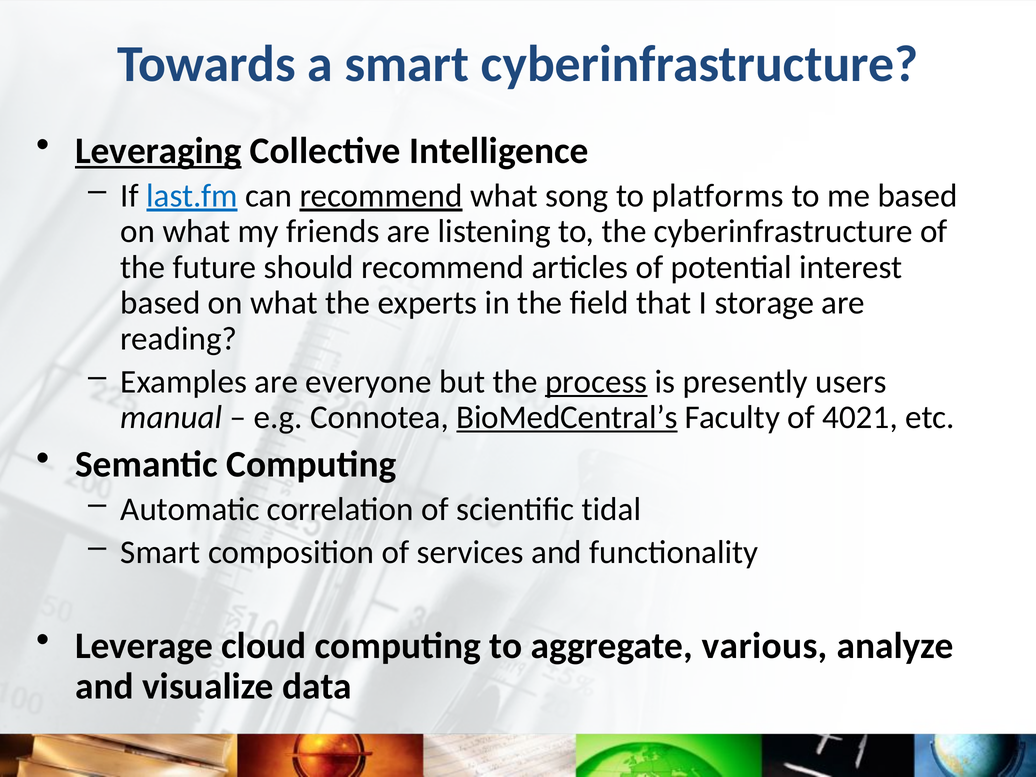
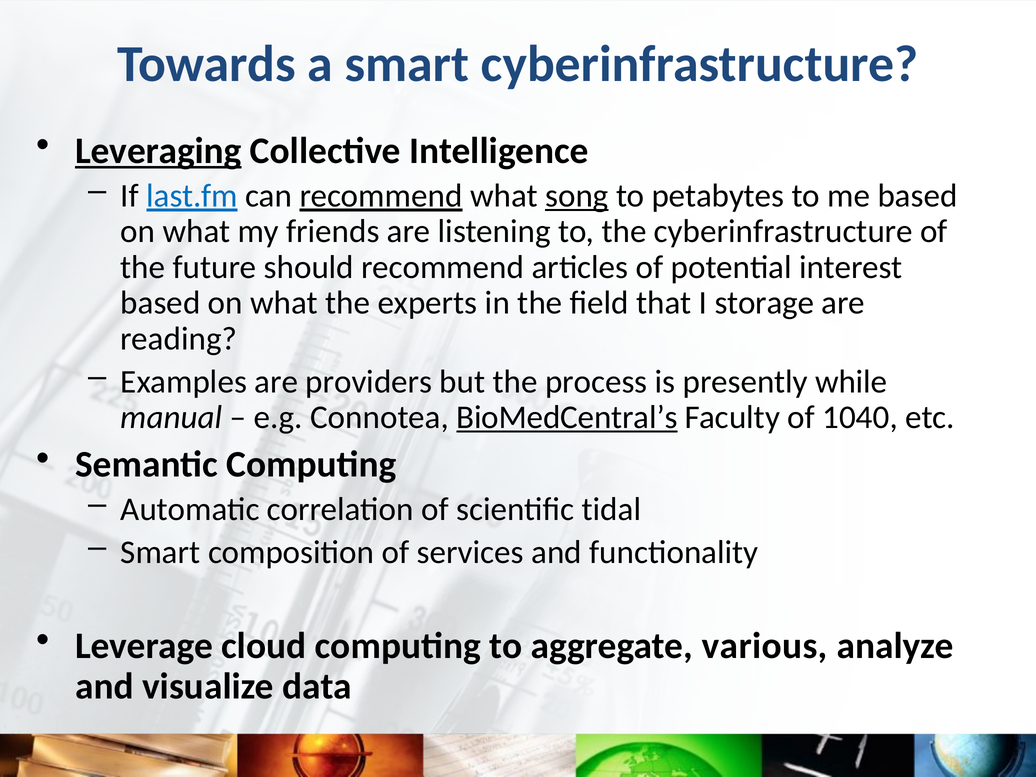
song underline: none -> present (577, 196)
platforms: platforms -> petabytes (718, 196)
everyone: everyone -> providers (369, 382)
process underline: present -> none (596, 382)
users: users -> while (851, 382)
4021: 4021 -> 1040 (860, 417)
